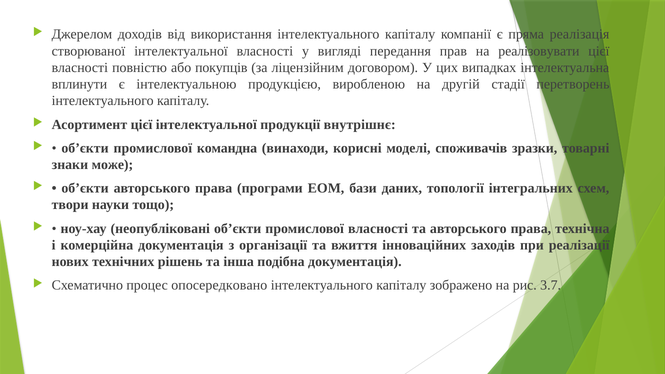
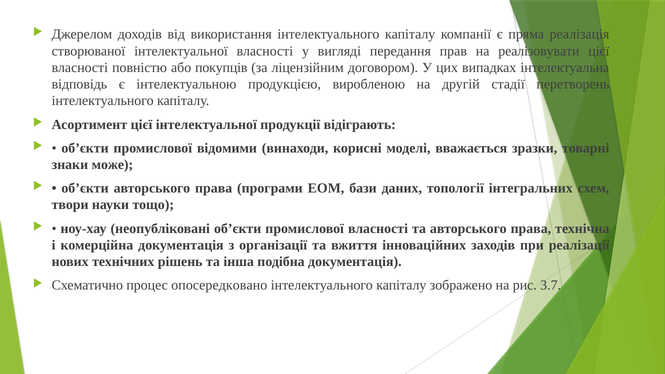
вплинути: вплинути -> відповідь (79, 84)
внутрішнє: внутрішнє -> відіграють (360, 124)
командна: командна -> відомими (227, 148)
споживачів: споживачів -> вважається (471, 148)
